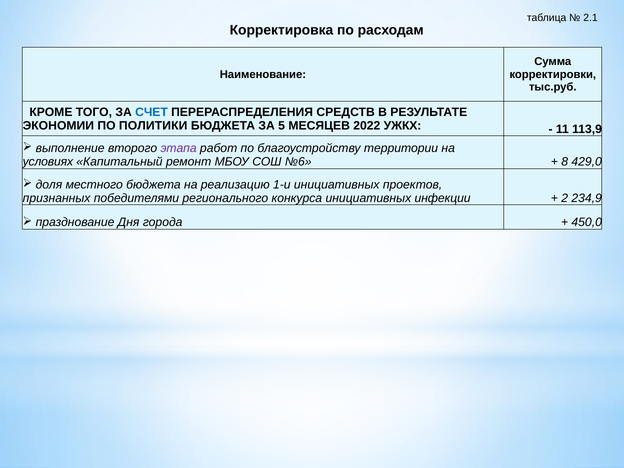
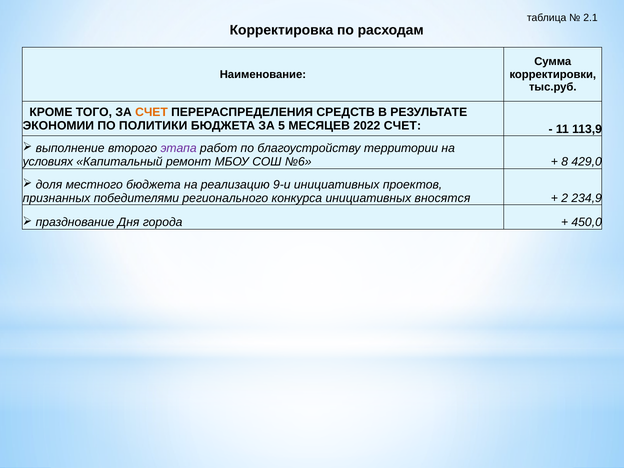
СЧЕТ colour: blue -> orange (151, 112)
2022 УЖКХ: УЖКХ -> СЧЕТ (402, 126)
1-и: 1-и -> 9-и (282, 185)
инфекции: инфекции -> вносятся (442, 198)
